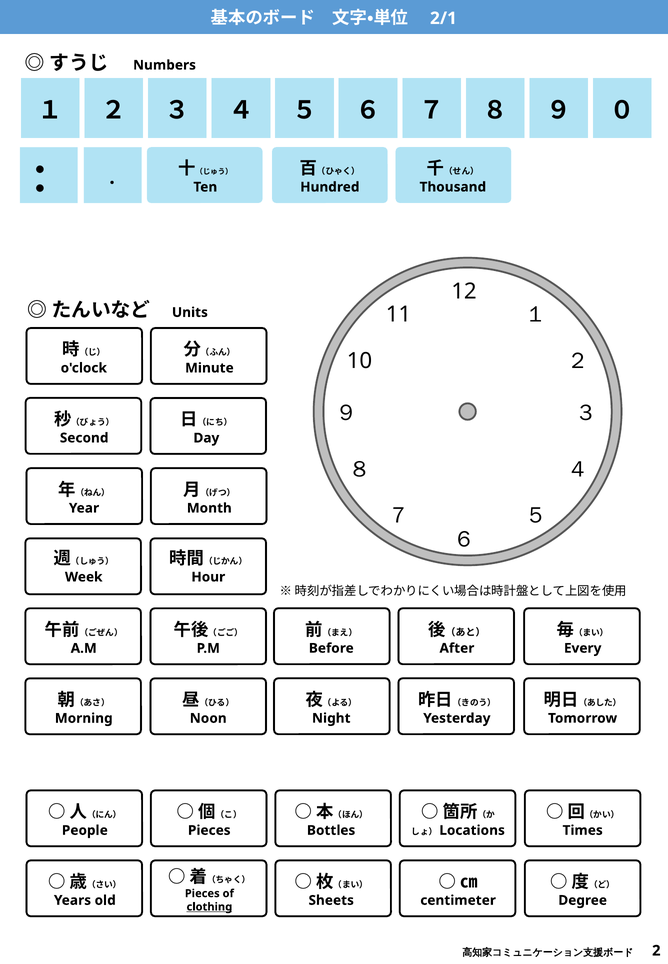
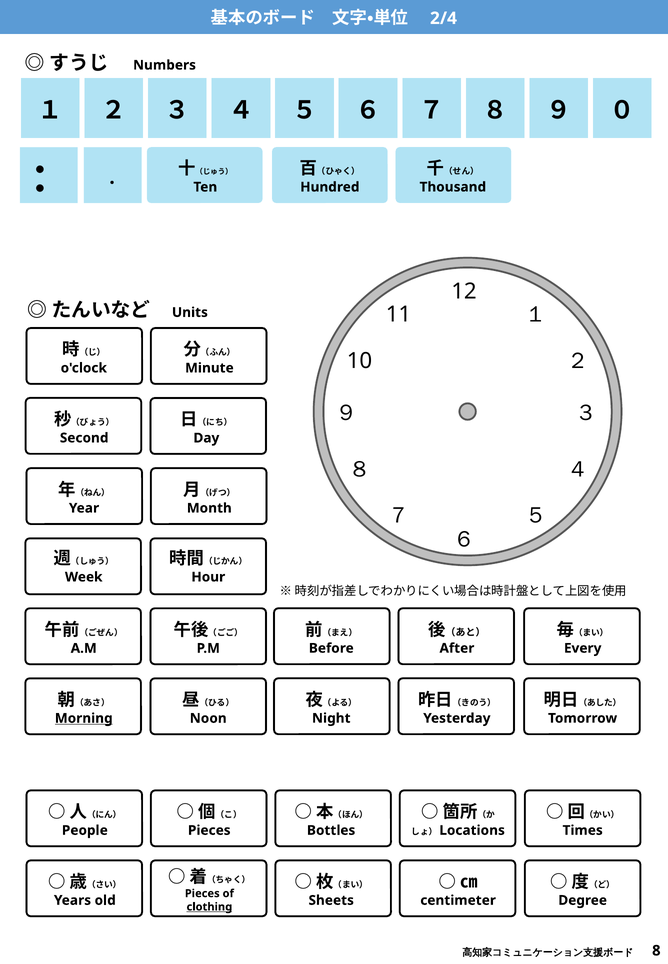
2/1: 2/1 -> 2/4 (443, 18)
Morning underline: none -> present (84, 719)
2: 2 -> 8 (656, 952)
